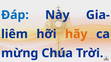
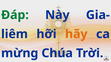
Đáp colour: blue -> green (15, 15)
